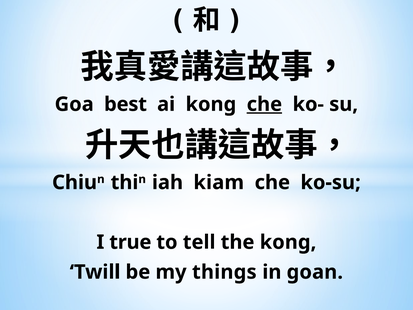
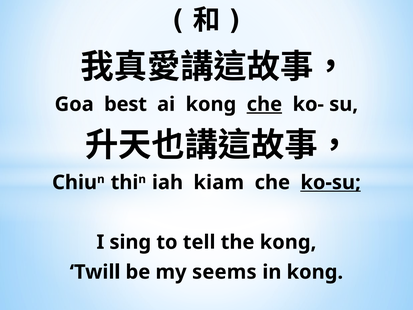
ko-su underline: none -> present (331, 182)
true: true -> sing (130, 242)
things: things -> seems (224, 272)
in goan: goan -> kong (315, 272)
